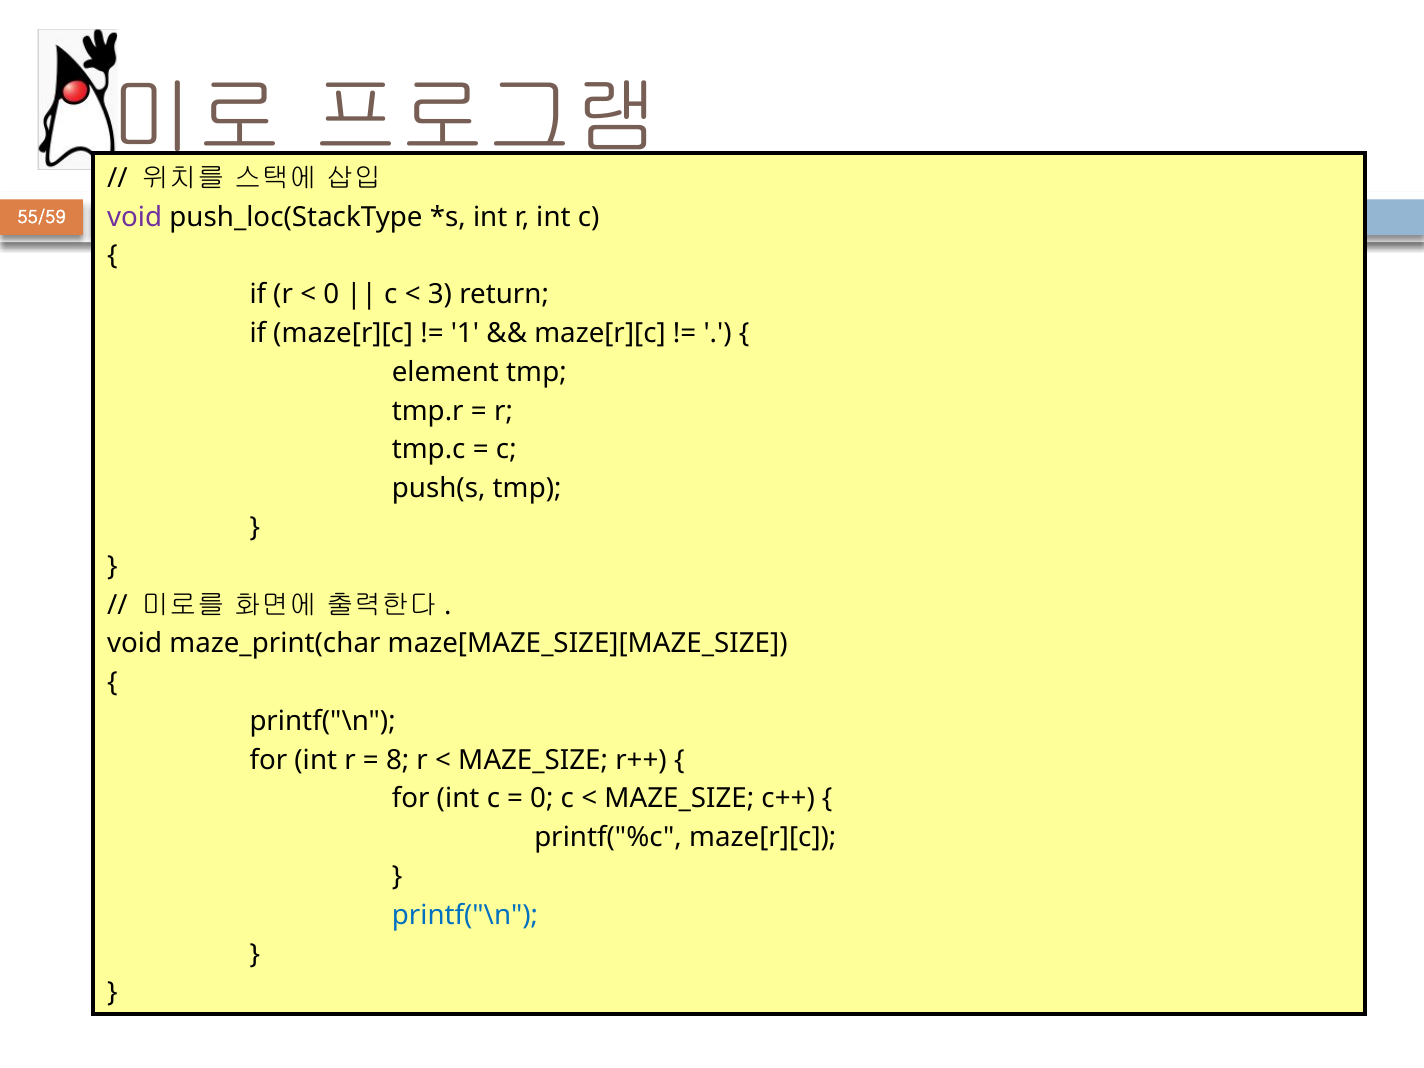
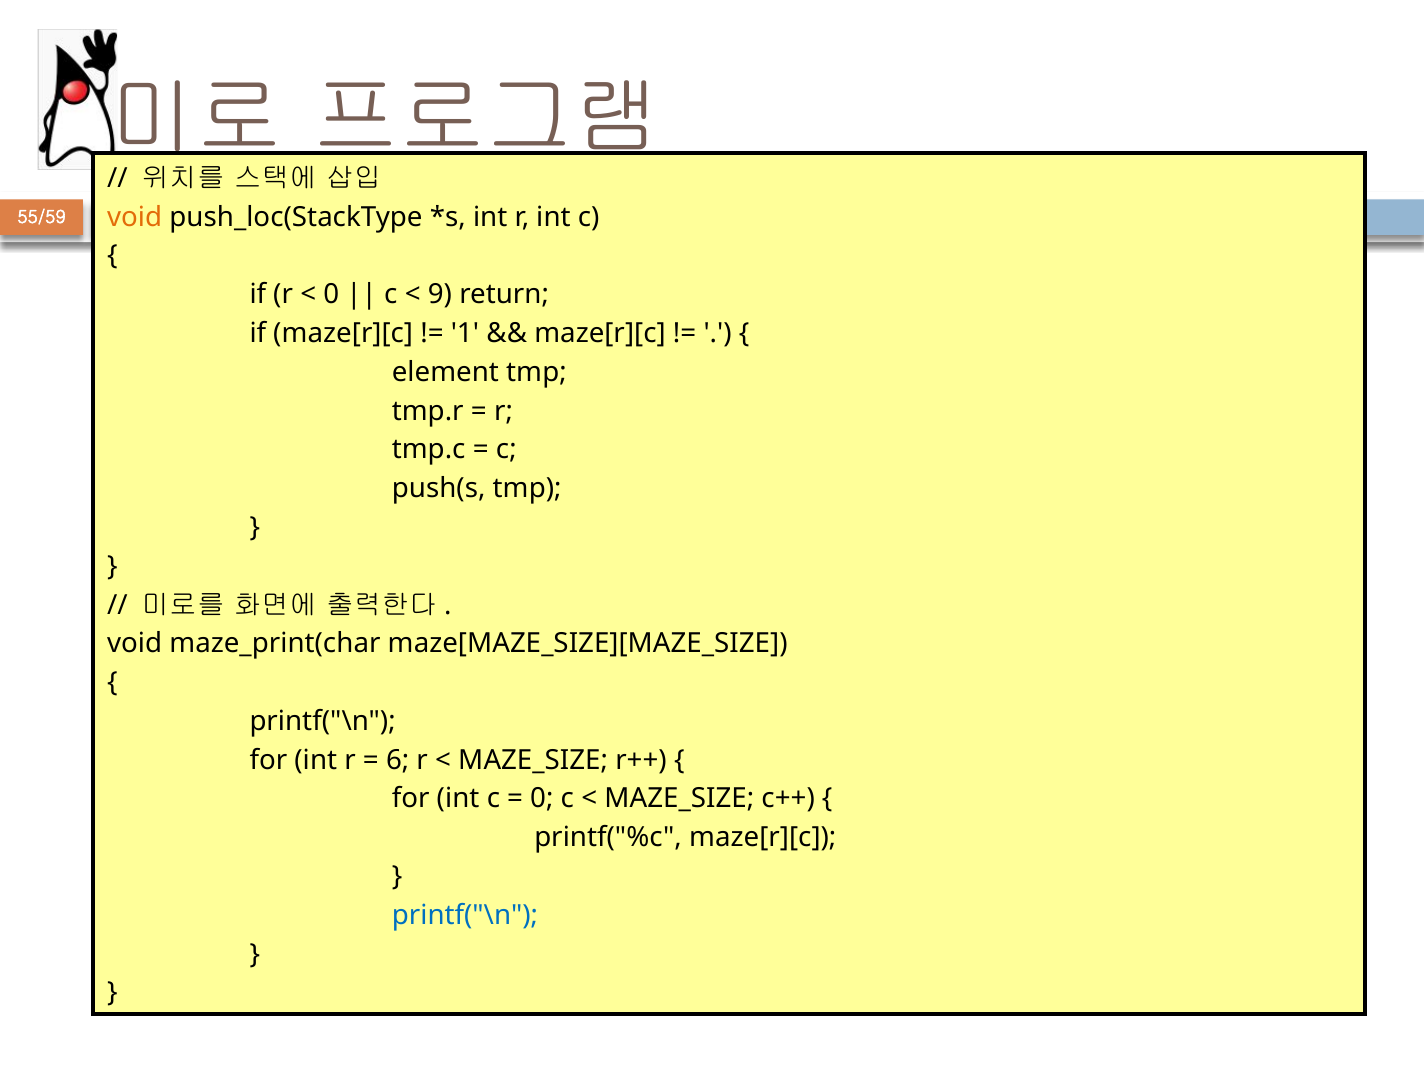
void colour: purple -> orange (135, 217)
3: 3 -> 9 (440, 294)
8: 8 -> 6 (398, 760)
